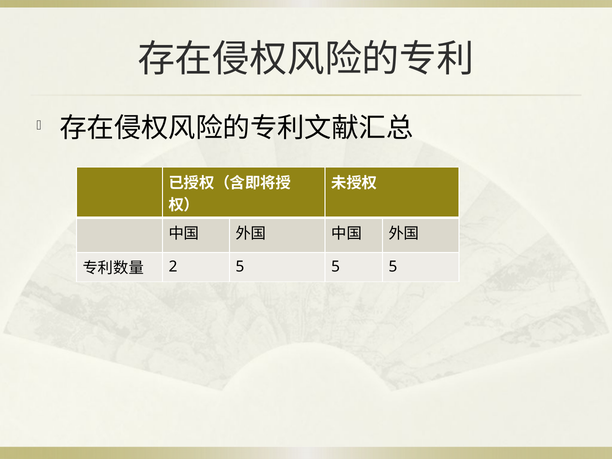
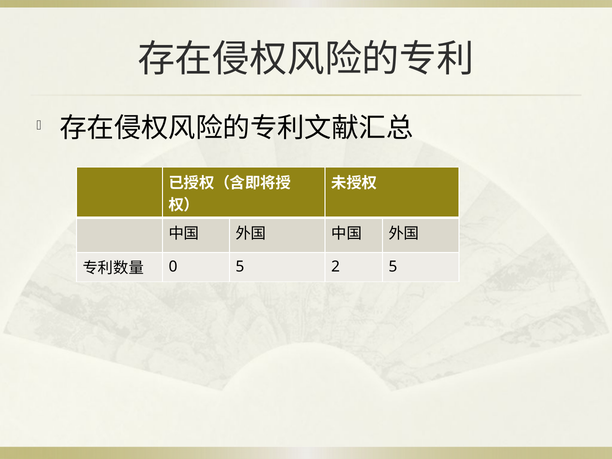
2: 2 -> 0 (173, 267)
5: 5 -> 2 (336, 267)
